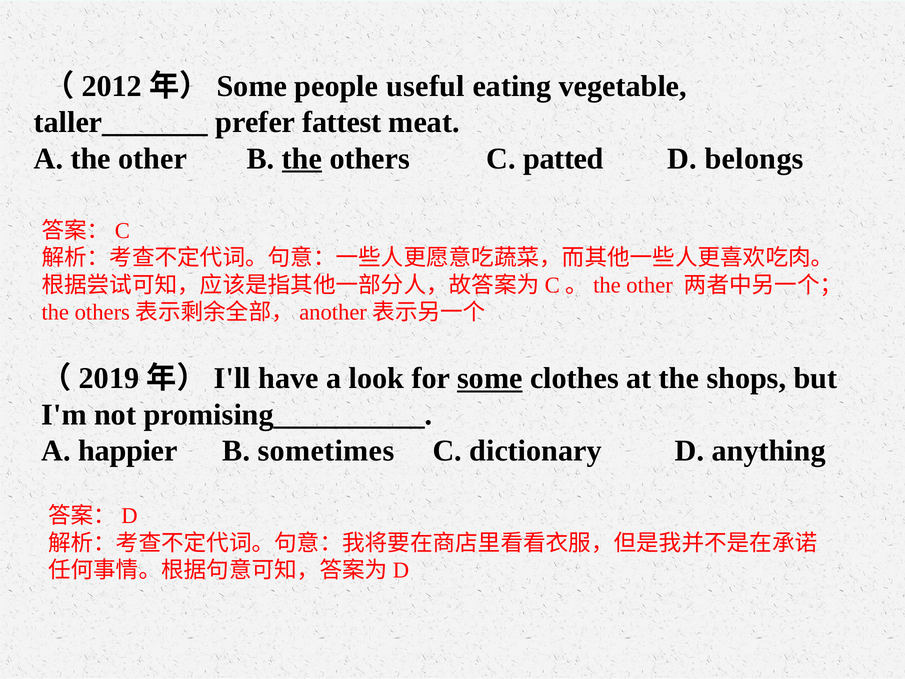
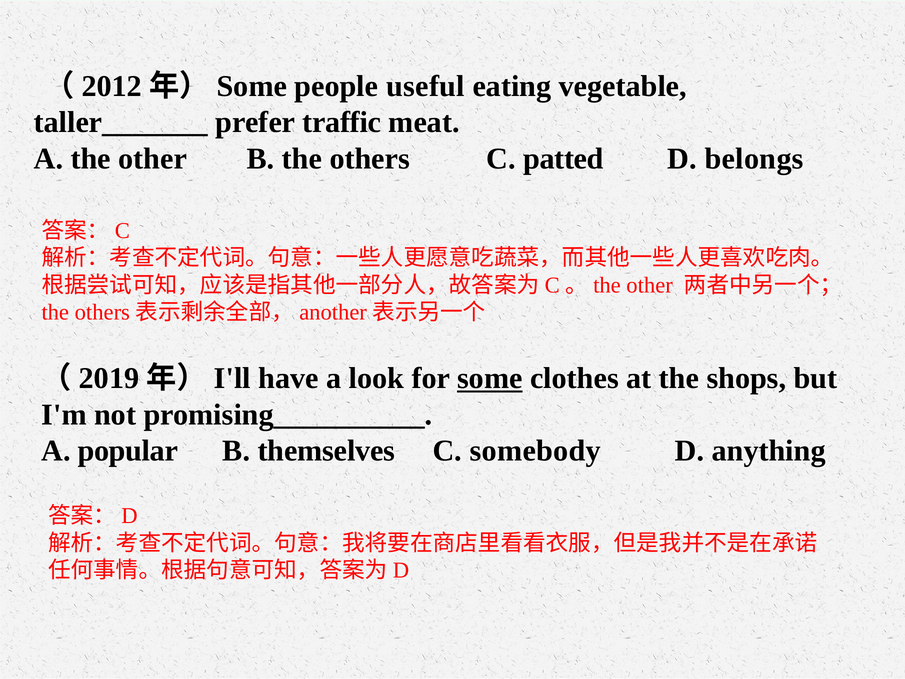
fattest: fattest -> traffic (342, 122)
the underline: present -> none (302, 158)
happier: happier -> popular (128, 451)
sometimes: sometimes -> themselves (326, 451)
dictionary: dictionary -> somebody (535, 451)
